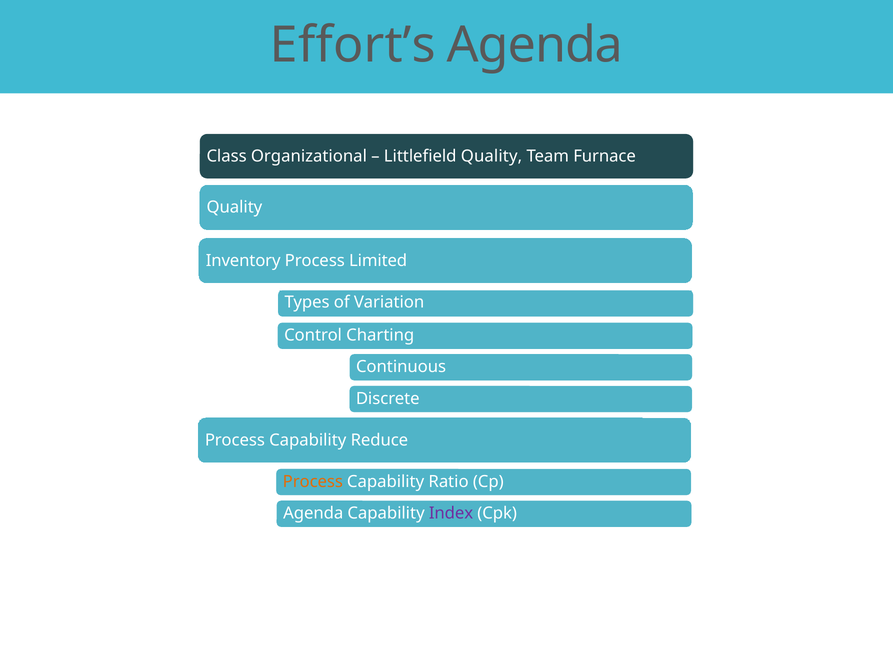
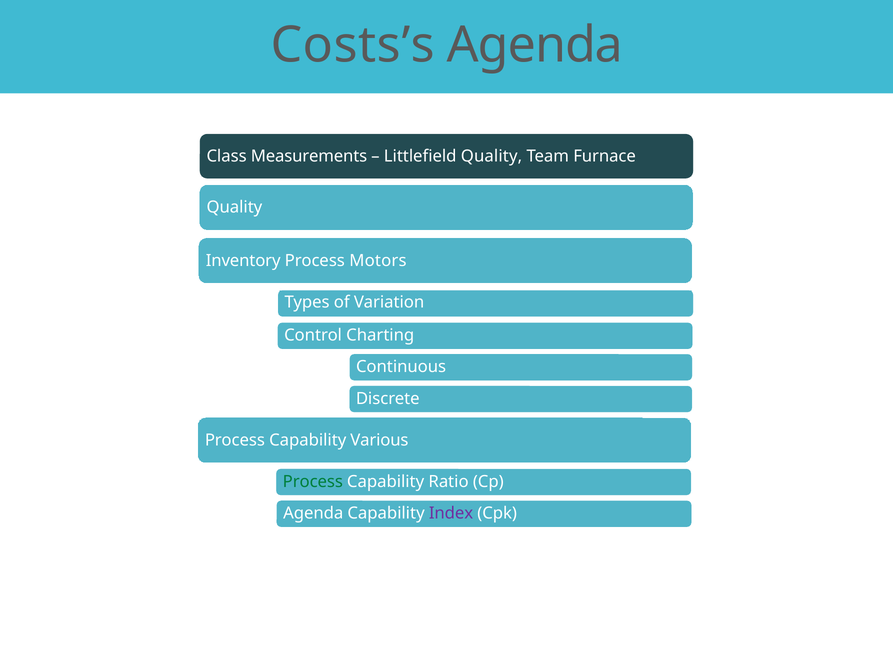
Effort’s: Effort’s -> Costs’s (353, 45)
Organizational: Organizational -> Measurements (309, 156)
Limited: Limited -> Motors (378, 260)
Reduce: Reduce -> Various (379, 440)
Process colour: orange -> green (313, 481)
